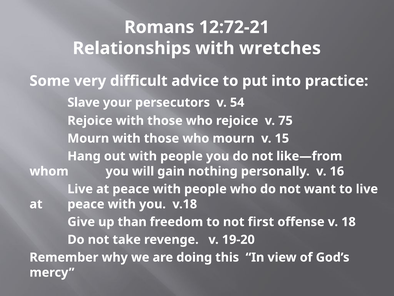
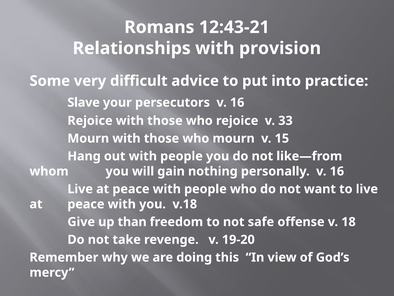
12:72-21: 12:72-21 -> 12:43-21 (234, 27)
wretches: wretches -> provision (280, 48)
persecutors v 54: 54 -> 16 (237, 102)
75: 75 -> 33 (285, 121)
first: first -> safe (261, 222)
